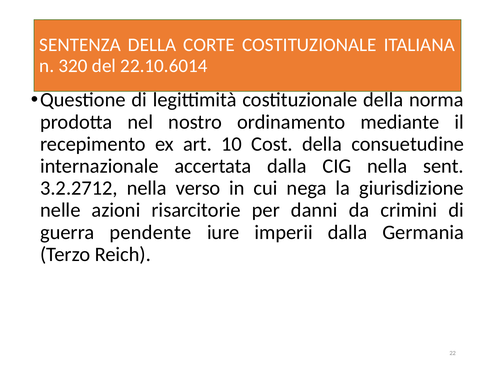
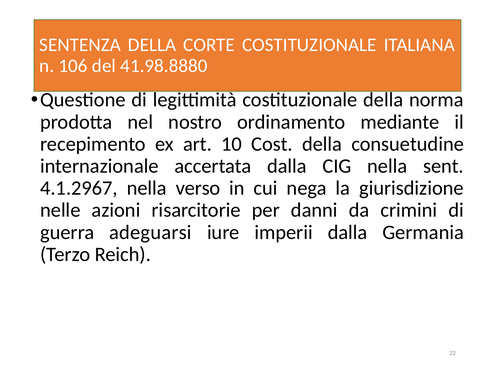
320: 320 -> 106 (73, 66)
22.10.6014: 22.10.6014 -> 41.98.8880 (164, 66)
3.2.2712: 3.2.2712 -> 4.1.2967 (79, 188)
pendente: pendente -> adeguarsi (150, 232)
